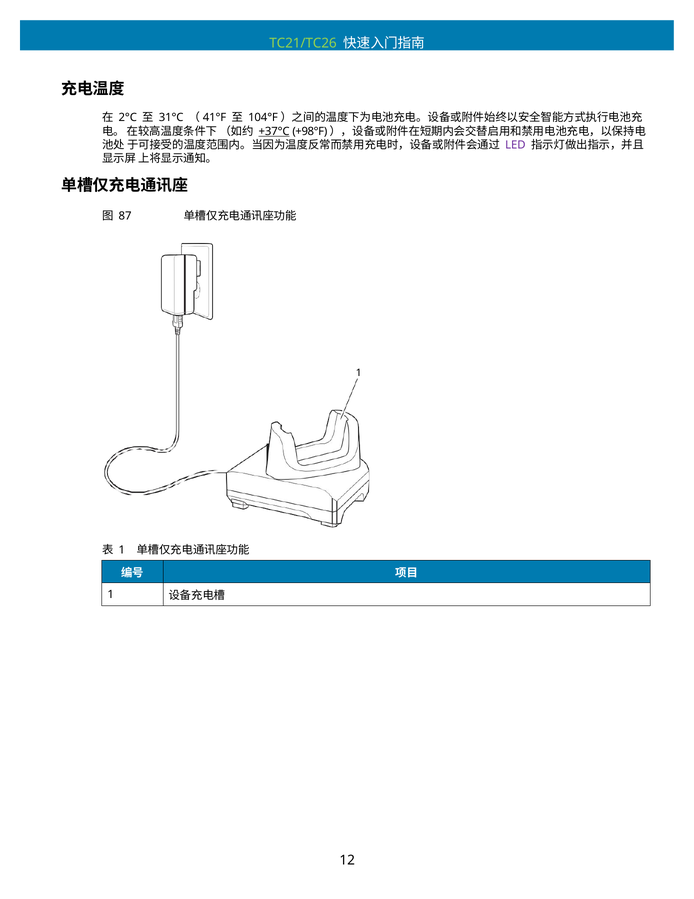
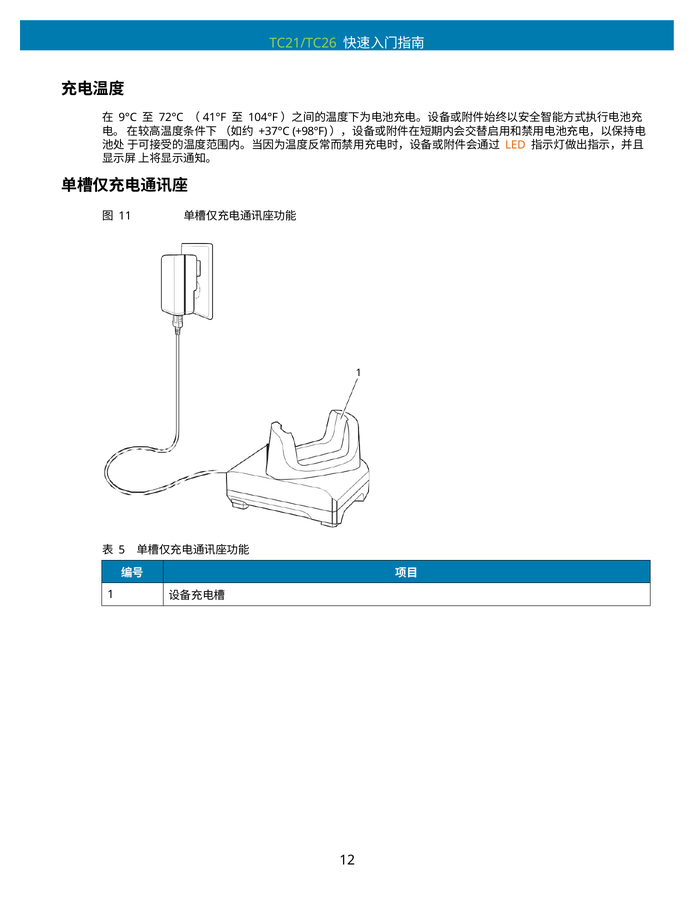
2°C: 2°C -> 9°C (128, 118)
31°C: 31°C -> 72°C (171, 118)
+37°C underline: present -> none (274, 131)
LED colour: purple -> orange (515, 145)
87: 87 -> 11 (125, 216)
1: 1 -> 5 (122, 549)
